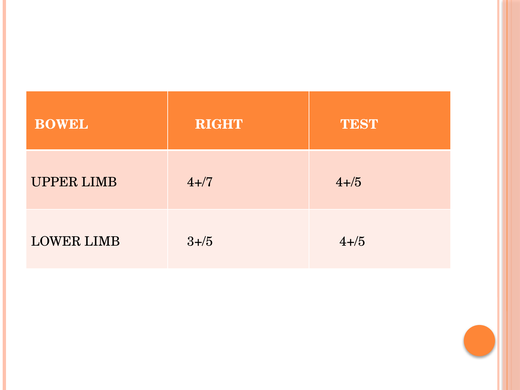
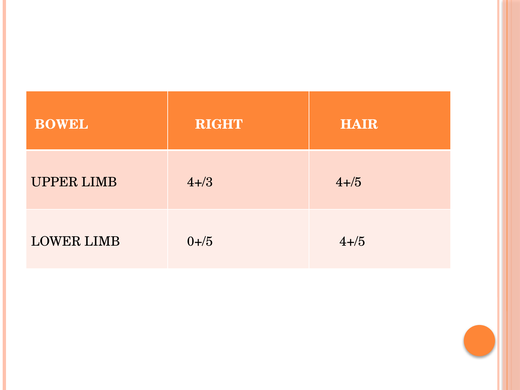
TEST: TEST -> HAIR (359, 125)
4+/7: 4+/7 -> 4+/3 (200, 182)
3+/5: 3+/5 -> 0+/5 (200, 242)
